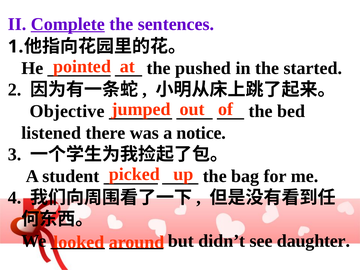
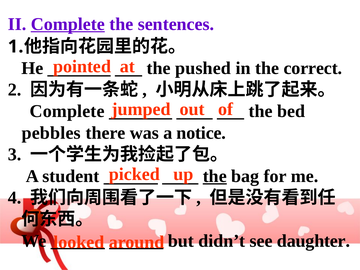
started: started -> correct (313, 68)
Objective: Objective -> Complete (67, 111)
listened: listened -> pebbles (51, 133)
the underline: none -> present (215, 176)
